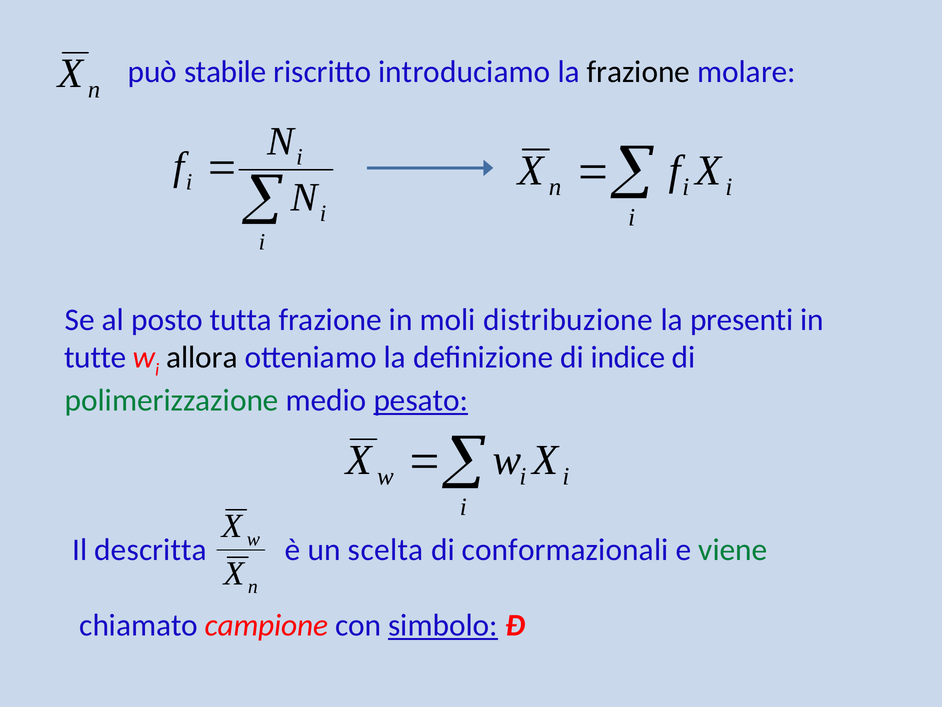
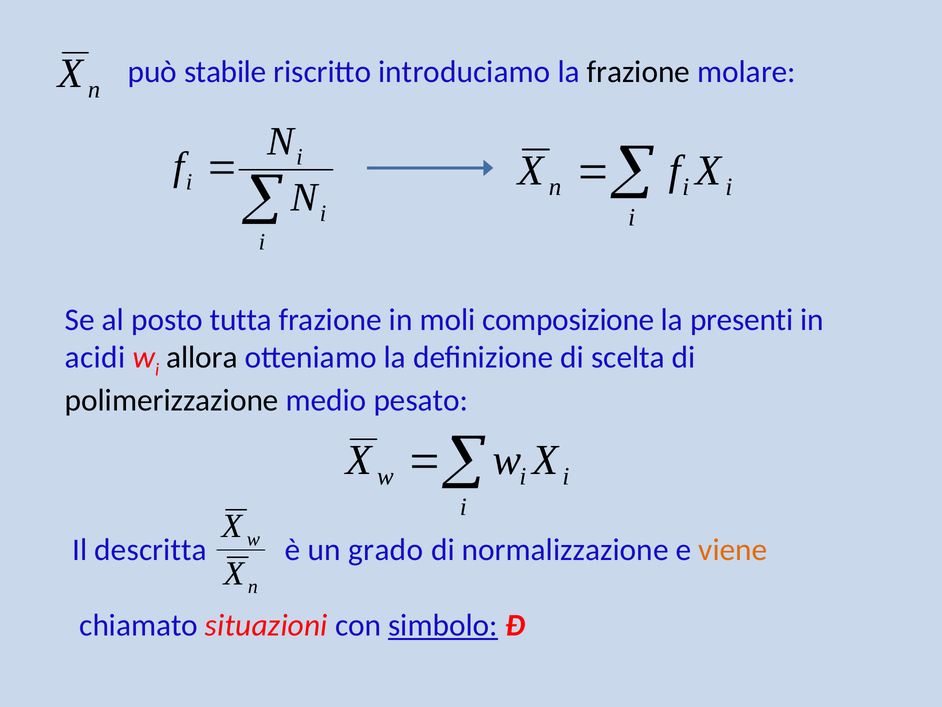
distribuzione: distribuzione -> composizione (568, 320)
tutte: tutte -> acidi (95, 357)
indice: indice -> scelta (628, 357)
polimerizzazione colour: green -> black (172, 400)
pesato underline: present -> none (421, 400)
scelta: scelta -> grado (386, 550)
conformazionali: conformazionali -> normalizzazione (565, 550)
viene colour: green -> orange (733, 550)
campione: campione -> situazioni (266, 625)
